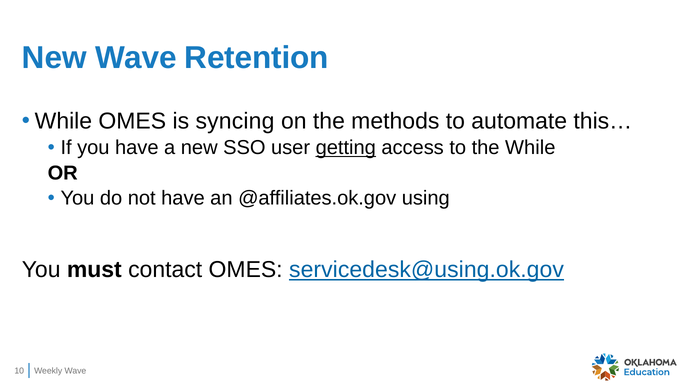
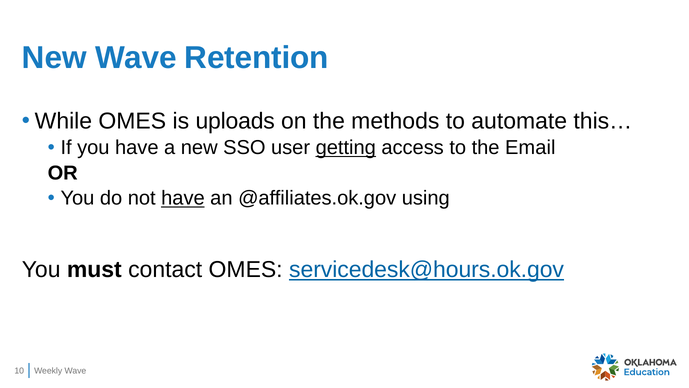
syncing: syncing -> uploads (235, 121)
the While: While -> Email (530, 148)
have underline: none -> present (183, 198)
servicedesk@using.ok.gov: servicedesk@using.ok.gov -> servicedesk@hours.ok.gov (427, 269)
